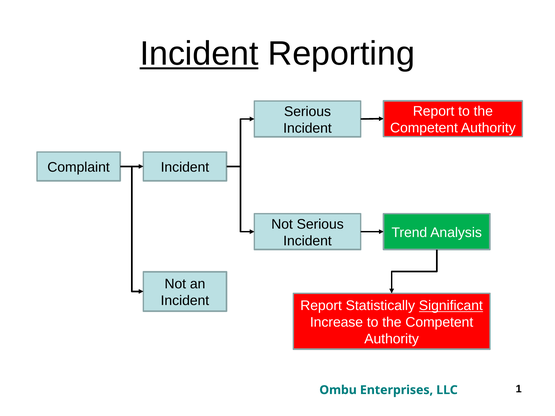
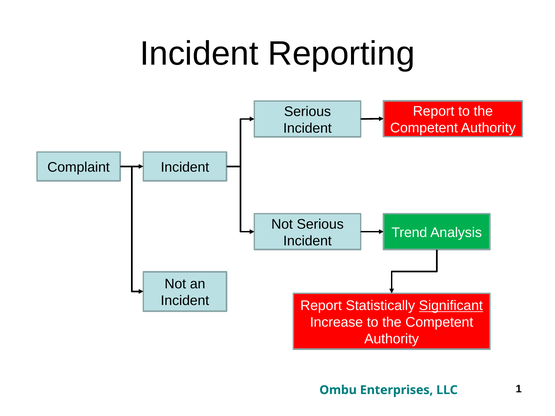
Incident underline: present -> none (199, 54)
